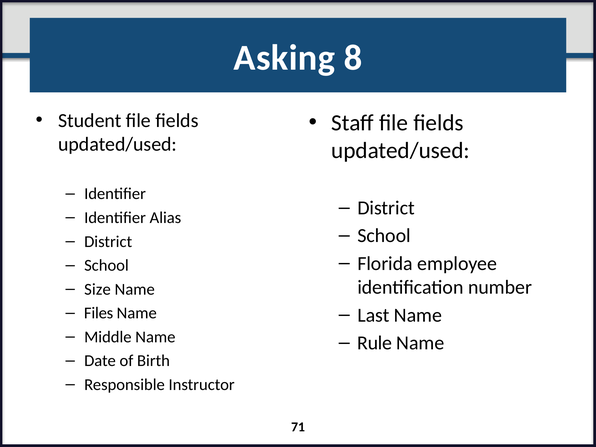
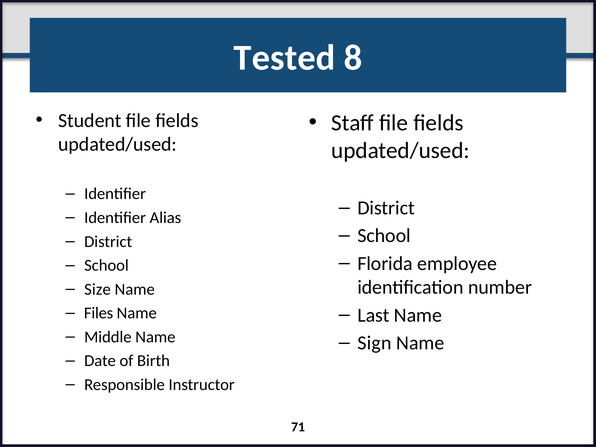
Asking: Asking -> Tested (284, 58)
Rule: Rule -> Sign (374, 343)
